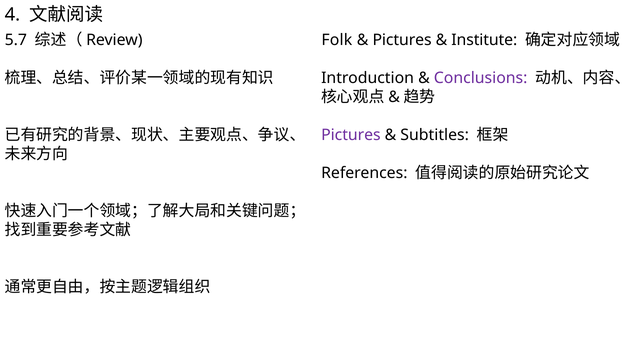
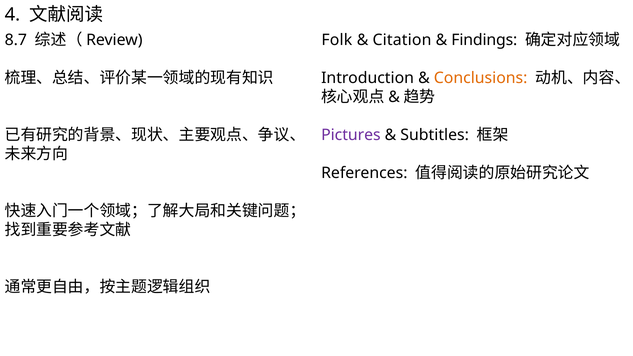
5.7: 5.7 -> 8.7 (16, 40)
Pictures: Pictures -> Citation (402, 40)
Institute: Institute -> Findings (484, 40)
Conclusions colour: purple -> orange (481, 78)
